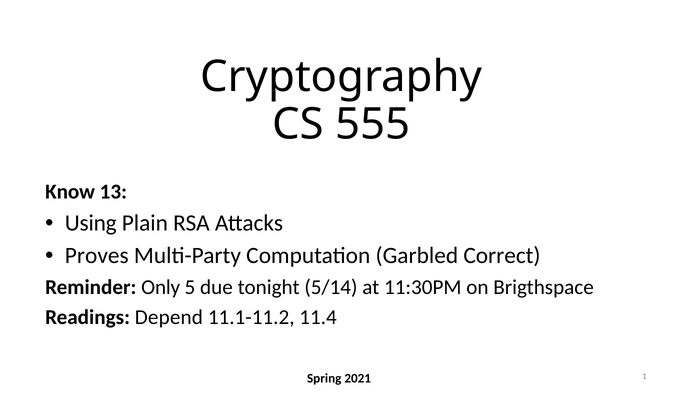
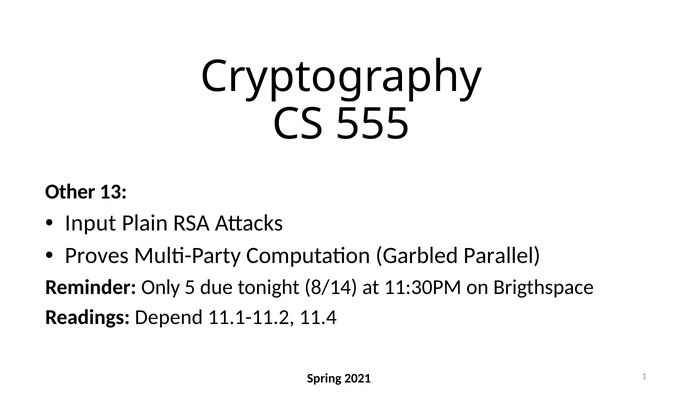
Know: Know -> Other (70, 192)
Using: Using -> Input (91, 223)
Correct: Correct -> Parallel (502, 256)
5/14: 5/14 -> 8/14 (331, 287)
